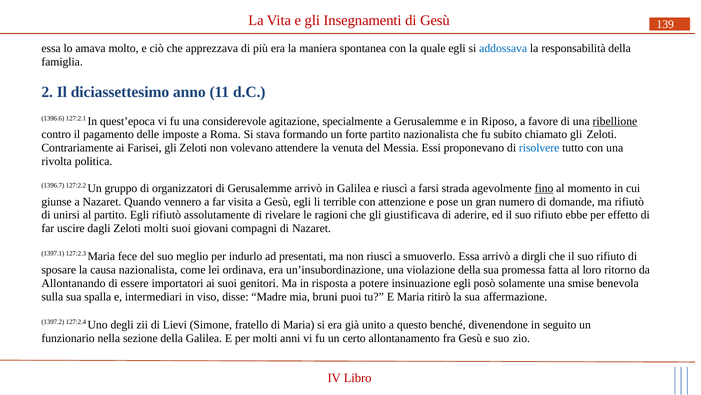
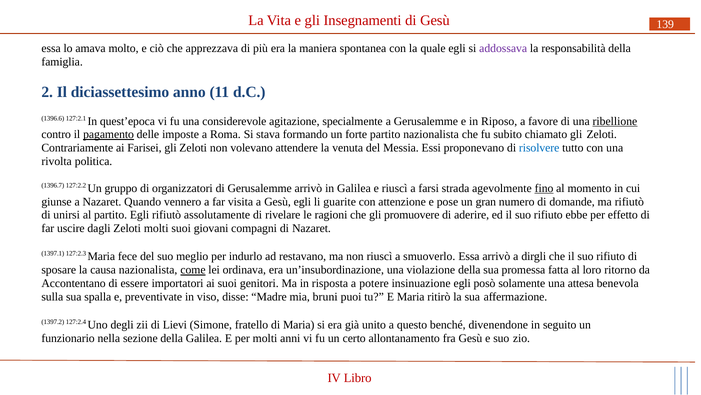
addossava colour: blue -> purple (503, 49)
pagamento underline: none -> present (109, 134)
terrible: terrible -> guarite (340, 202)
giustificava: giustificava -> promuovere (412, 215)
presentati: presentati -> restavano (303, 256)
come underline: none -> present (193, 270)
Allontanando: Allontanando -> Accontentano (74, 283)
smise: smise -> attesa (581, 283)
intermediari: intermediari -> preventivate (153, 297)
